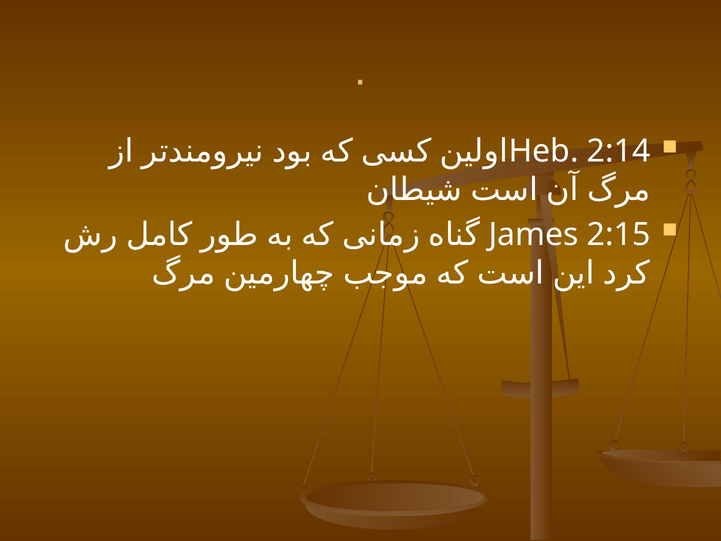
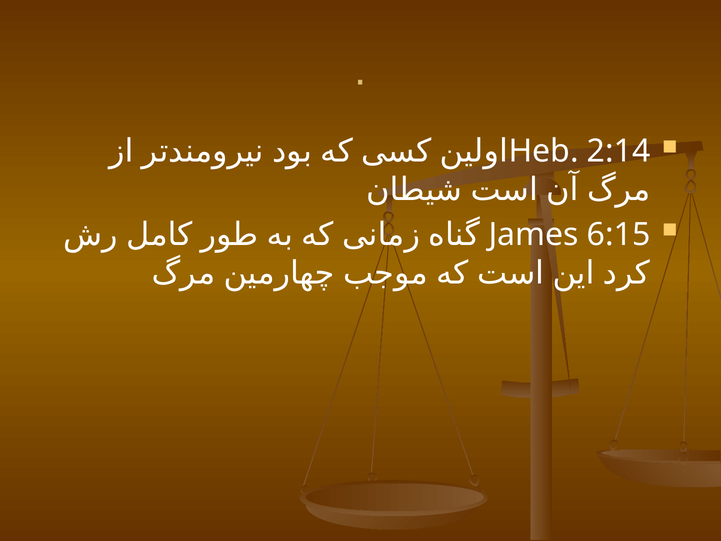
2:15: 2:15 -> 6:15 (619, 235)
